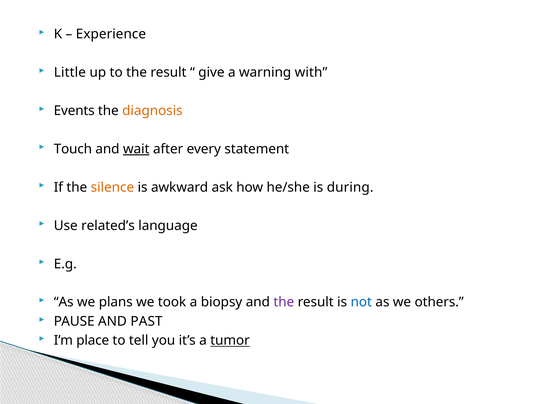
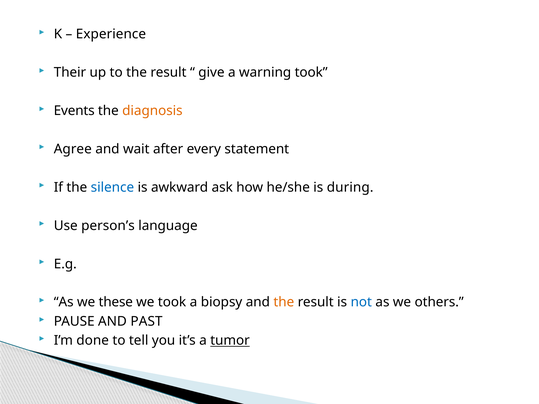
Little: Little -> Their (70, 72)
warning with: with -> took (311, 72)
Touch: Touch -> Agree (73, 149)
wait underline: present -> none (136, 149)
silence colour: orange -> blue (112, 187)
related’s: related’s -> person’s (108, 226)
plans: plans -> these (116, 302)
the colour: purple -> orange (284, 302)
place: place -> done (93, 341)
